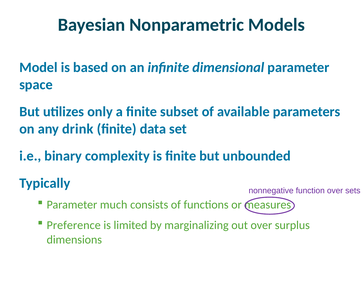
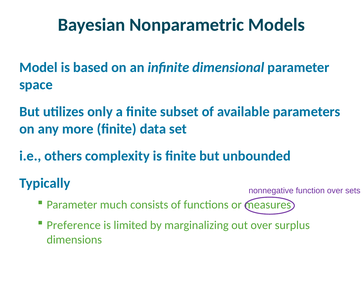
drink: drink -> more (78, 129)
binary: binary -> others (63, 156)
